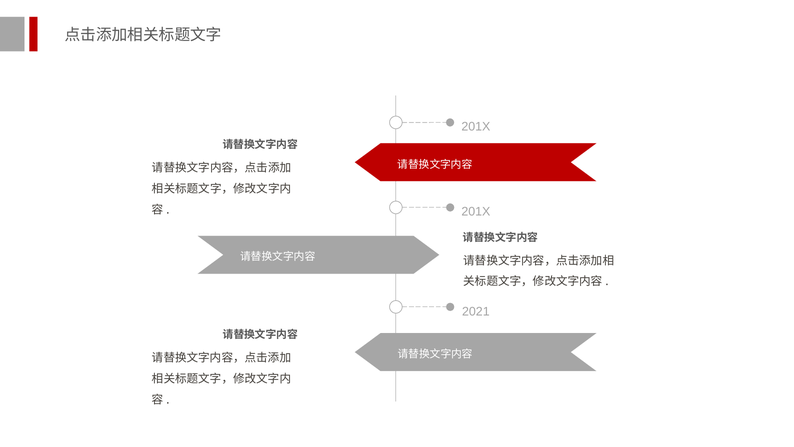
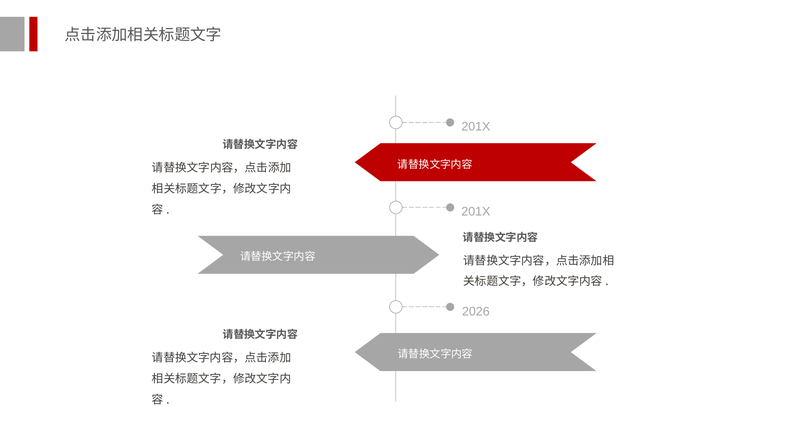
2021: 2021 -> 2026 (476, 311)
